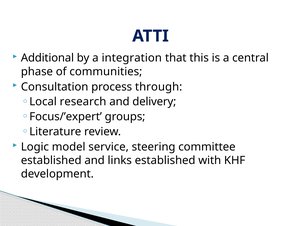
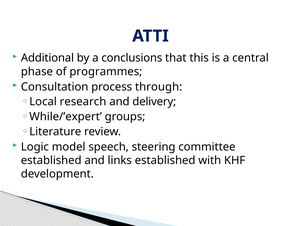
integration: integration -> conclusions (132, 58)
communities: communities -> programmes (106, 71)
Focus/’expert: Focus/’expert -> While/’expert (66, 117)
service: service -> speech (109, 147)
